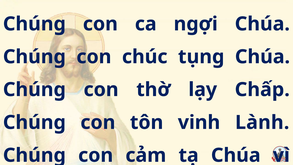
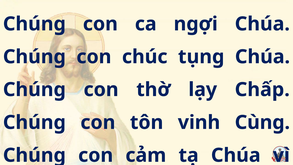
Lành: Lành -> Cùng (262, 122)
